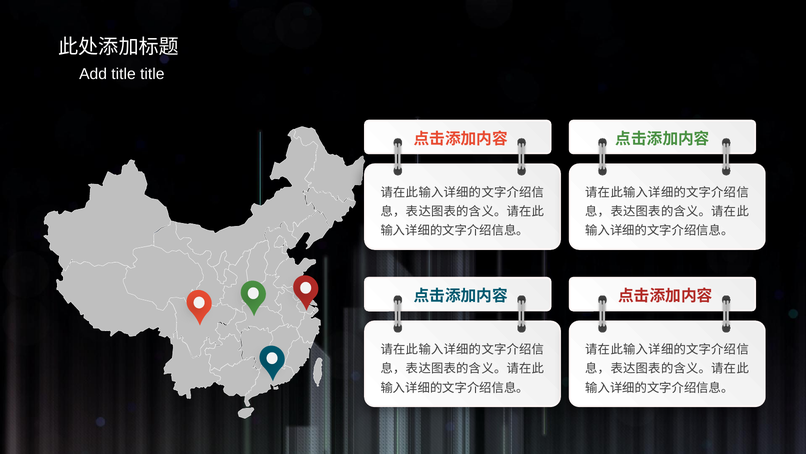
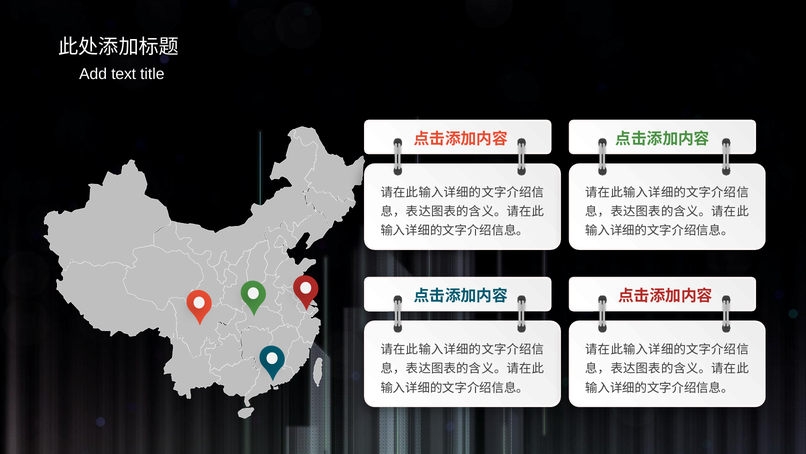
Add title: title -> text (124, 74)
